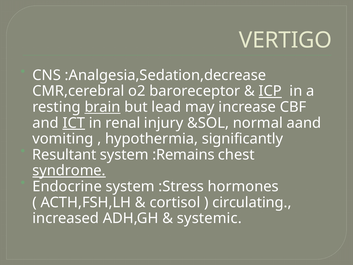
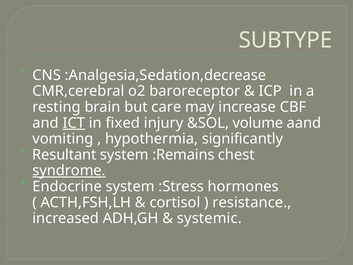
VERTIGO: VERTIGO -> SUBTYPE (286, 40)
ICP underline: present -> none (270, 91)
brain underline: present -> none (103, 107)
lead: lead -> care (166, 107)
renal: renal -> fixed (123, 123)
normal: normal -> volume (258, 123)
circulating: circulating -> resistance (252, 202)
